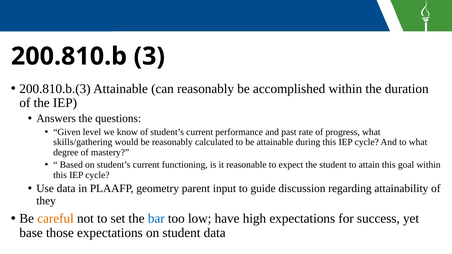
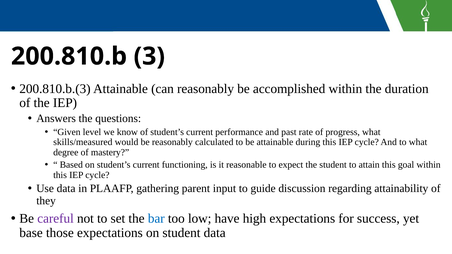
skills/gathering: skills/gathering -> skills/measured (83, 142)
geometry: geometry -> gathering (158, 189)
careful colour: orange -> purple (56, 219)
